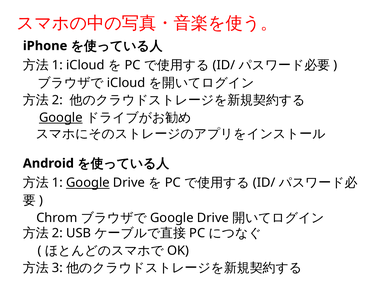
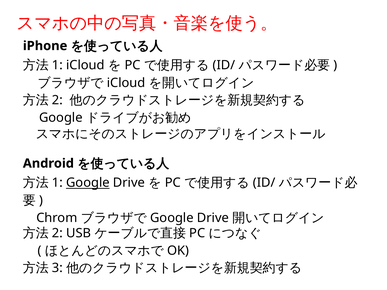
Google underline: present -> none (61, 118)
